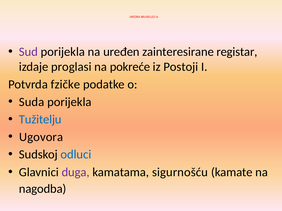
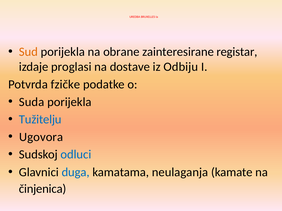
Sud colour: purple -> orange (28, 52)
uređen: uređen -> obrane (121, 52)
pokreće: pokreće -> dostave (130, 67)
Postoji: Postoji -> Odbiju (181, 67)
duga colour: purple -> blue (76, 173)
sigurnošću: sigurnošću -> neulaganja (180, 173)
nagodba: nagodba -> činjenica (43, 189)
